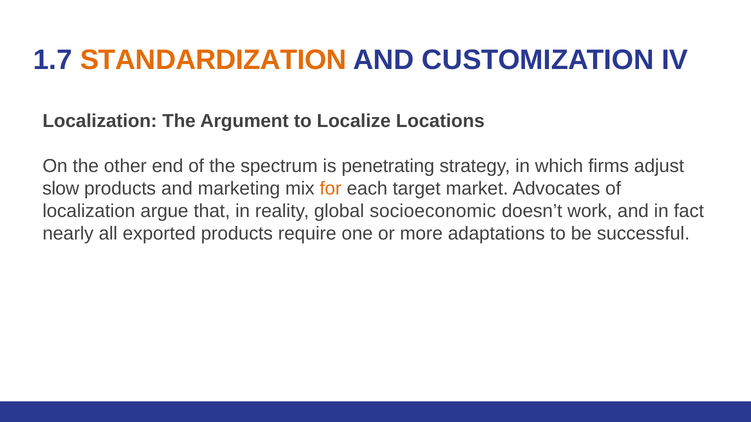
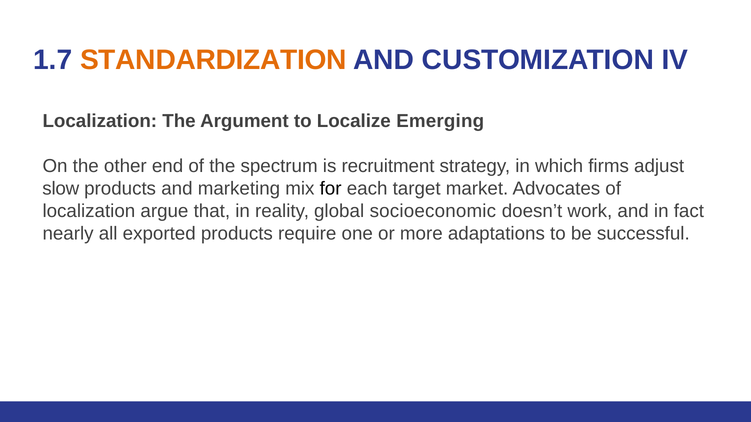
Locations: Locations -> Emerging (440, 121)
penetrating: penetrating -> recruitment (388, 166)
for colour: orange -> black (331, 189)
